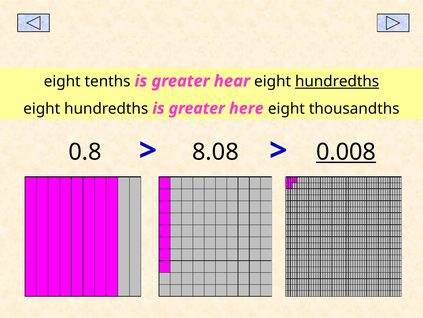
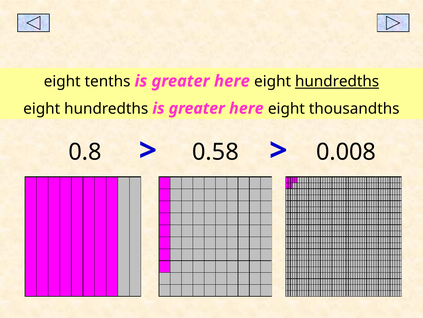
hear: hear -> here (232, 81)
8.08: 8.08 -> 0.58 (215, 152)
0.008 underline: present -> none (346, 152)
